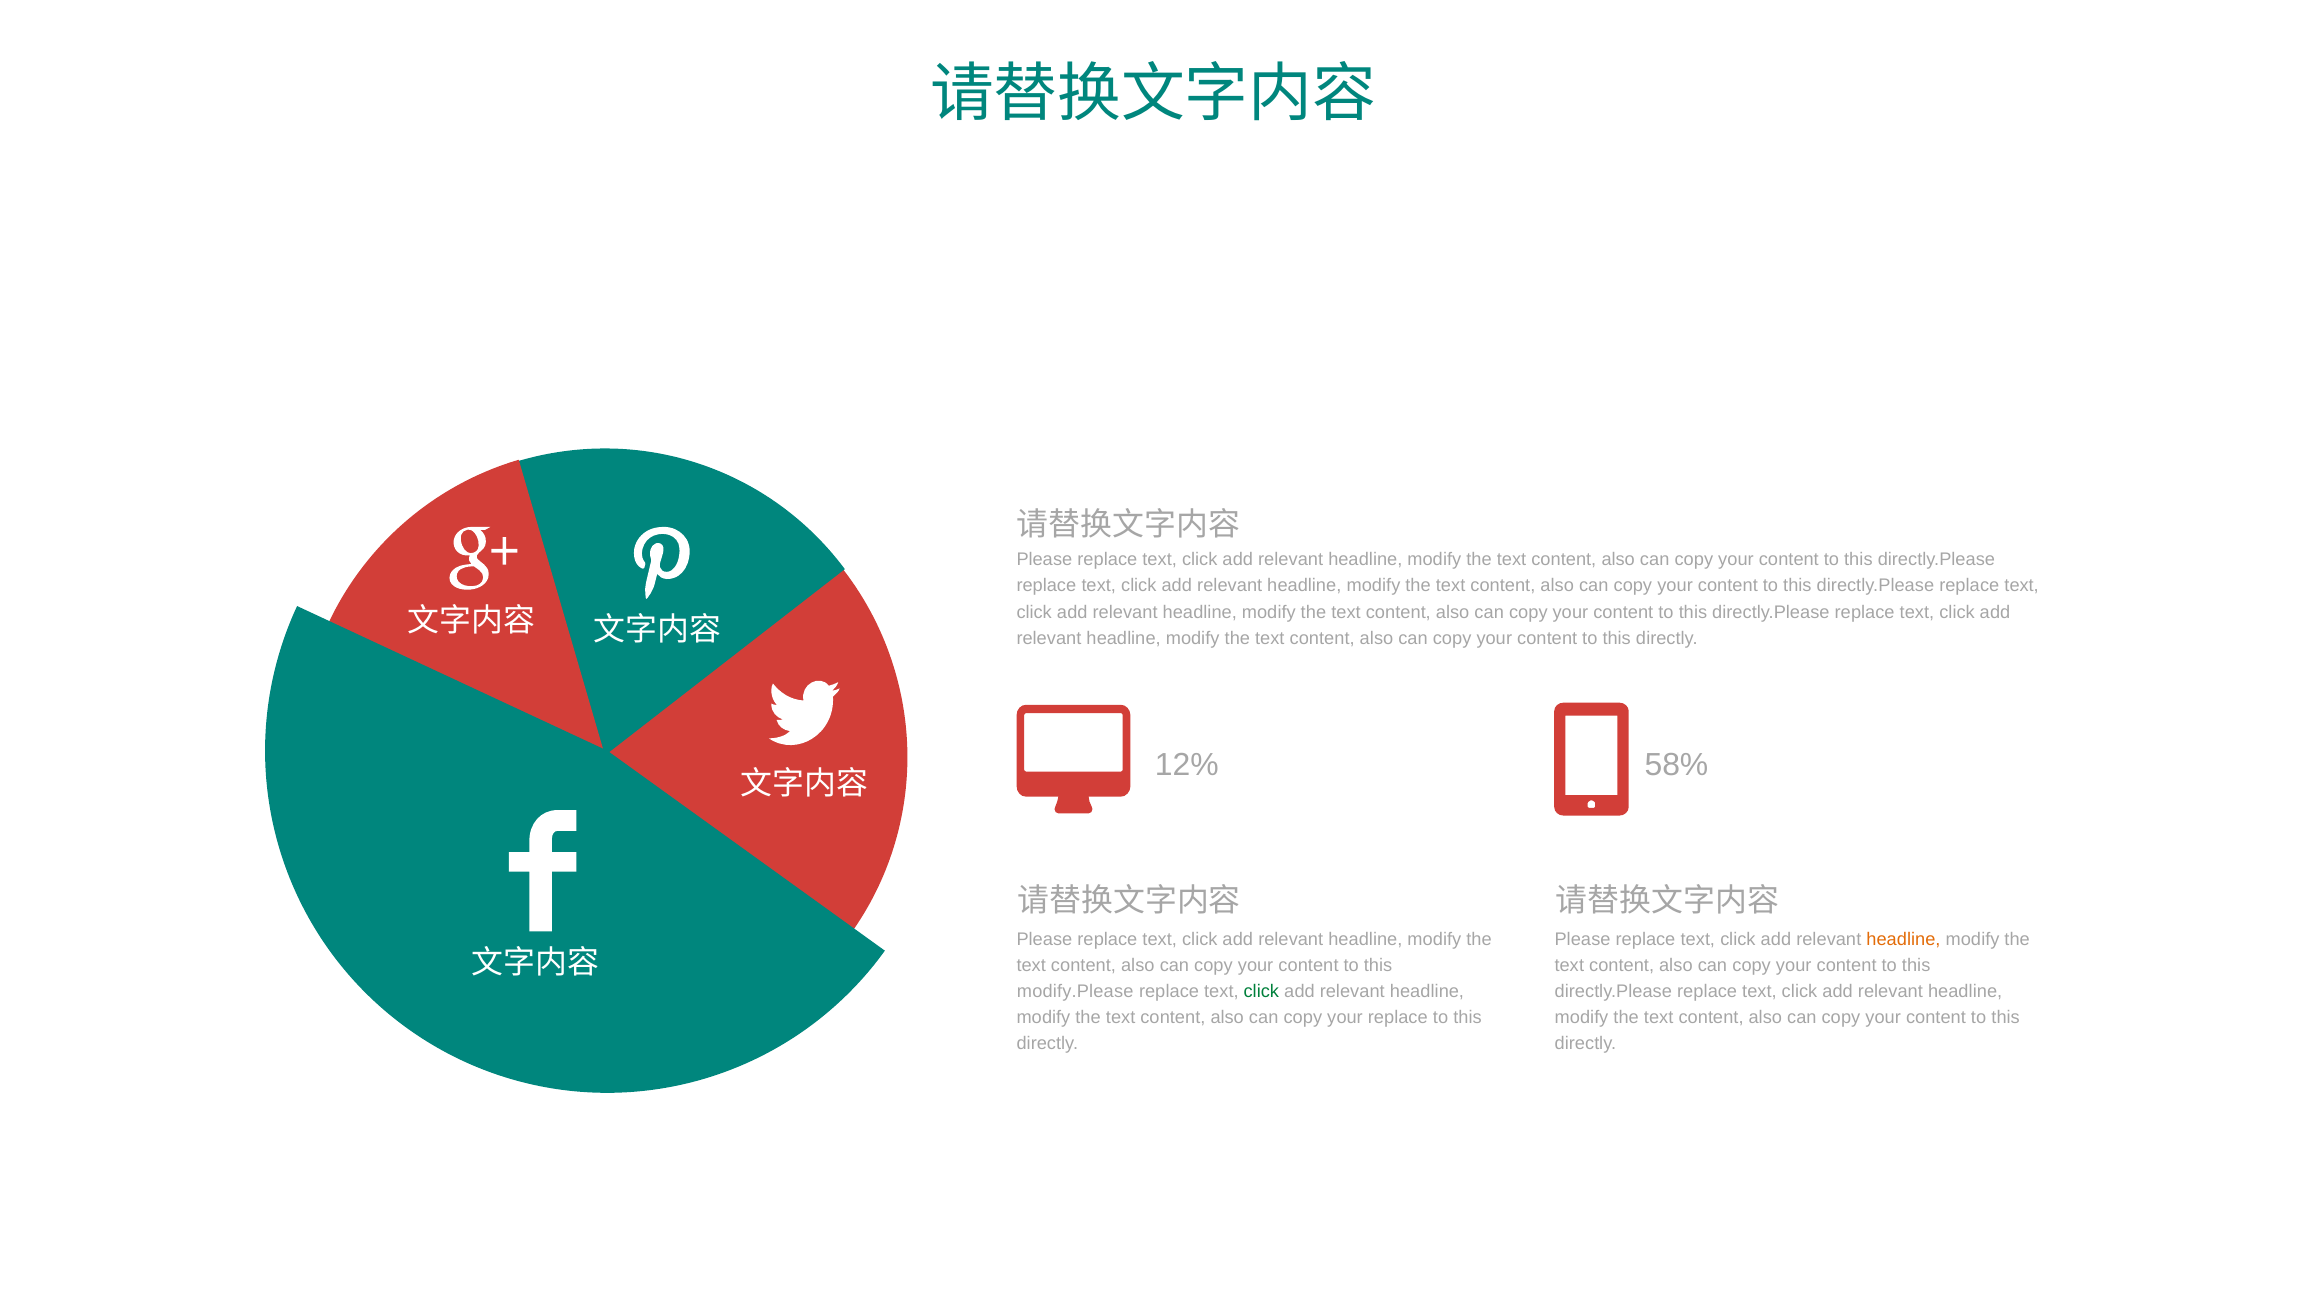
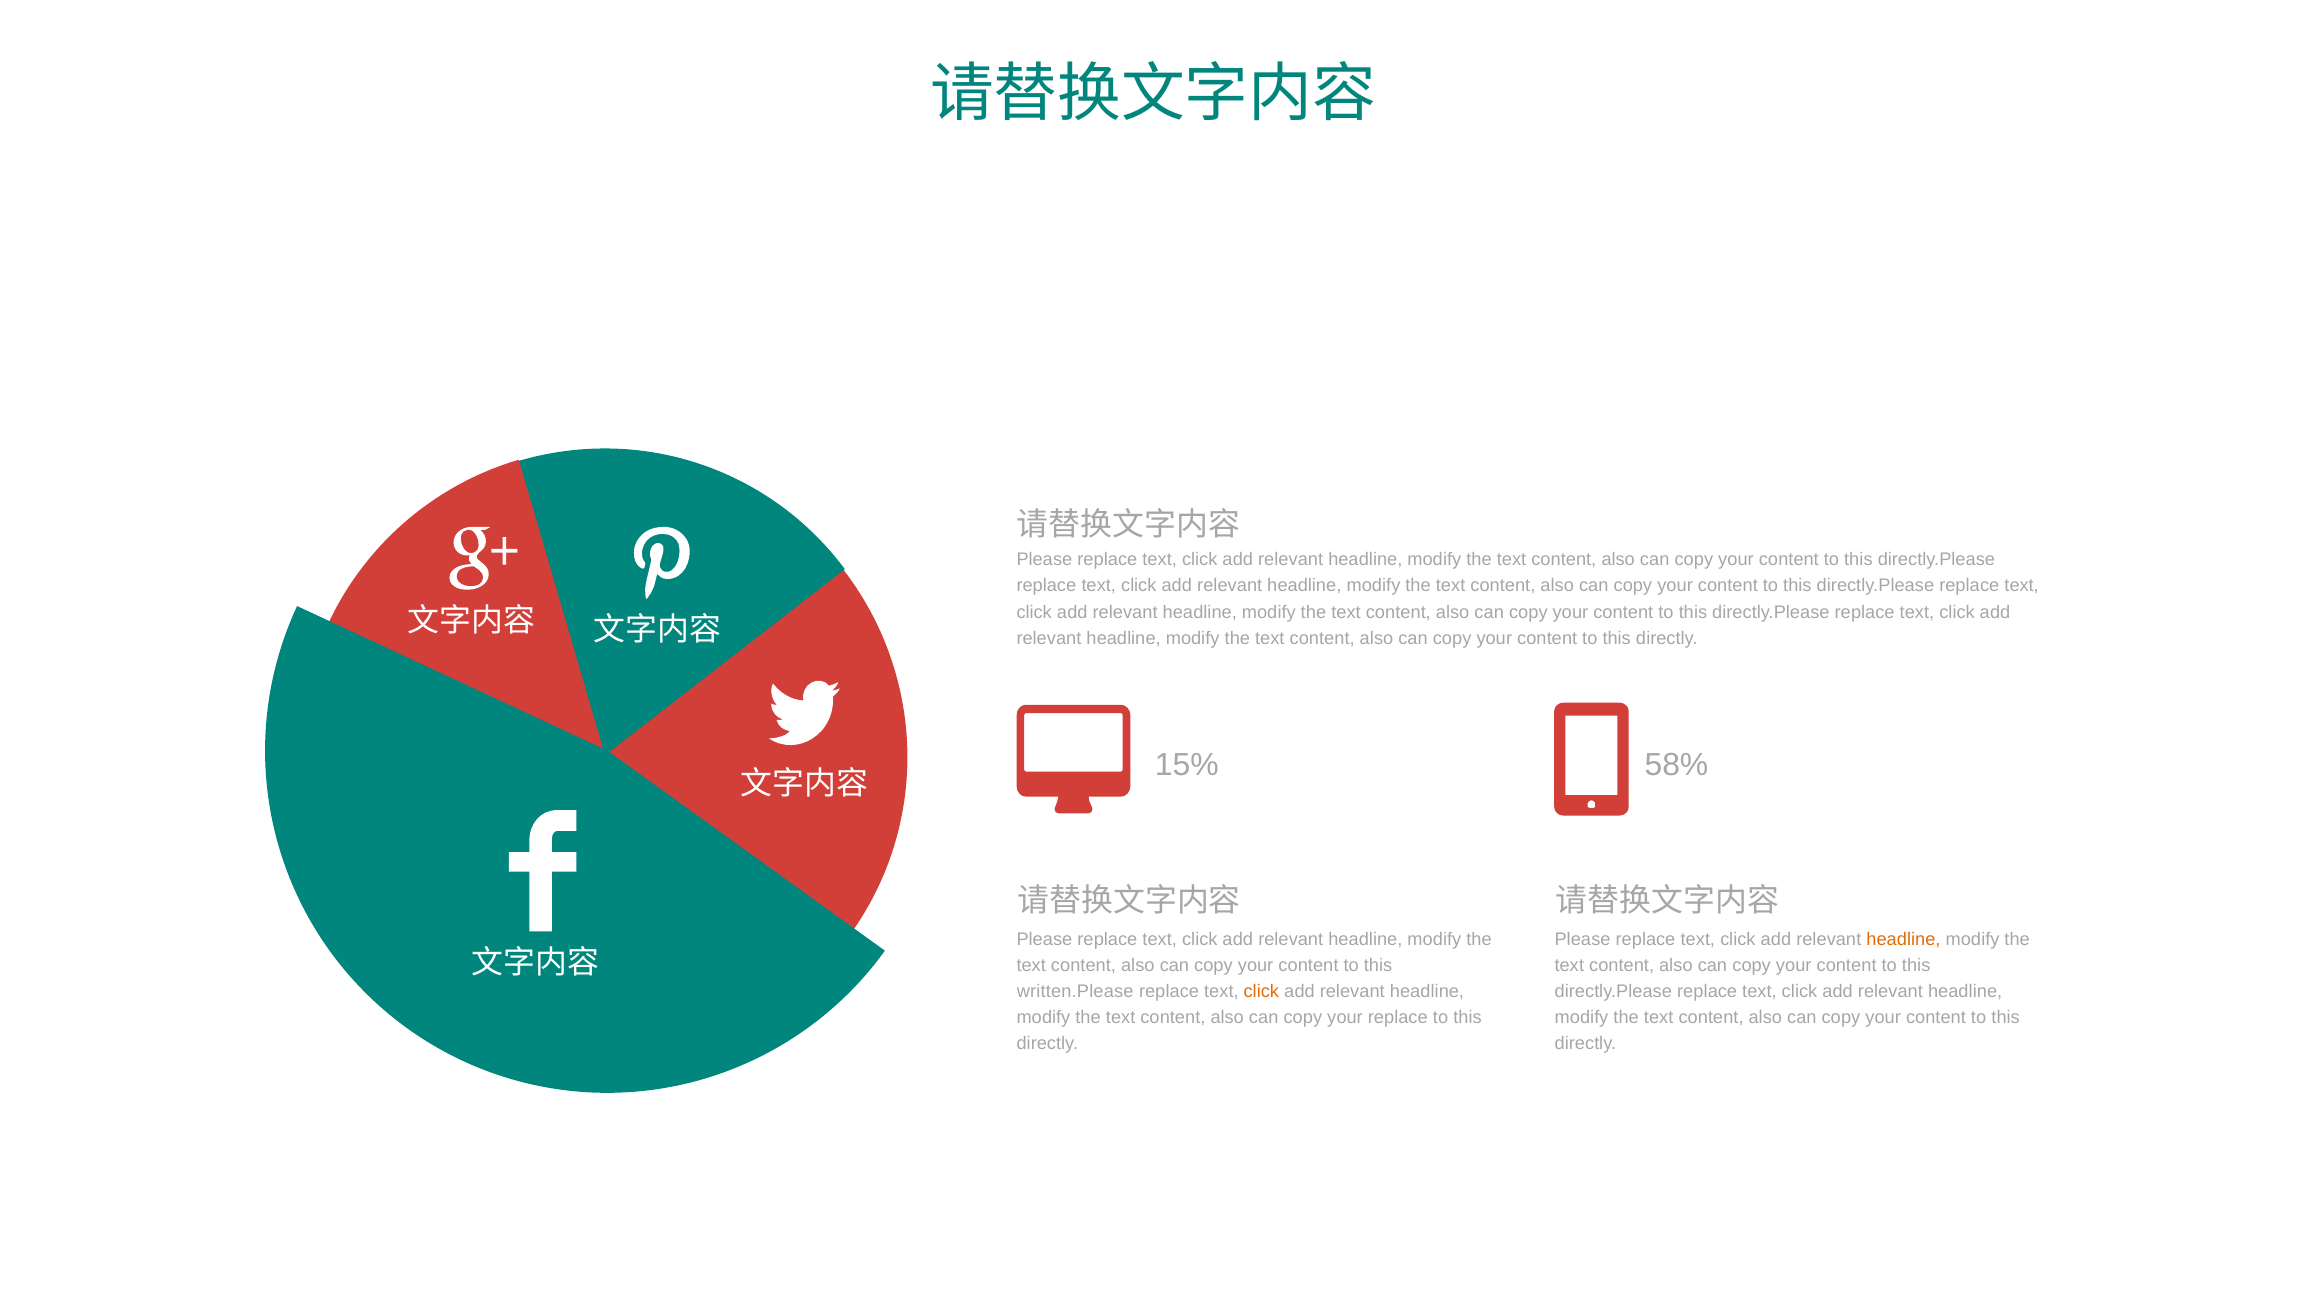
12%: 12% -> 15% (1187, 765)
modify.Please: modify.Please -> written.Please (1075, 992)
click colour: green -> orange (1261, 992)
